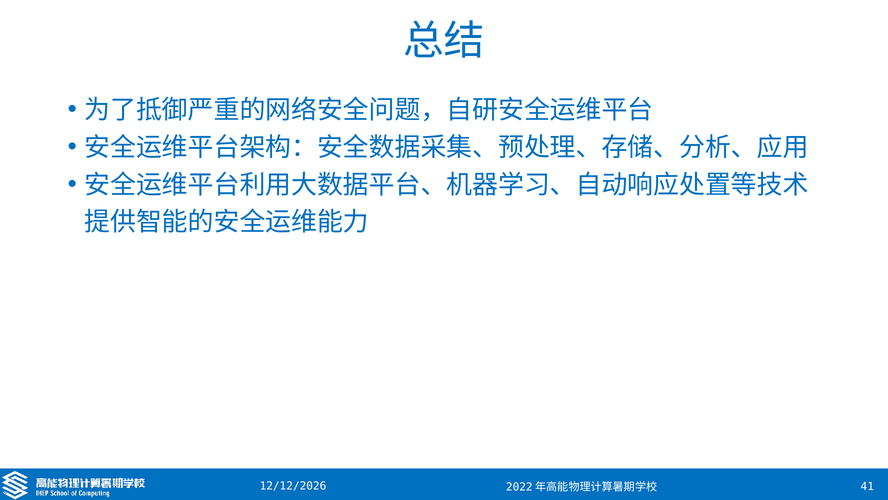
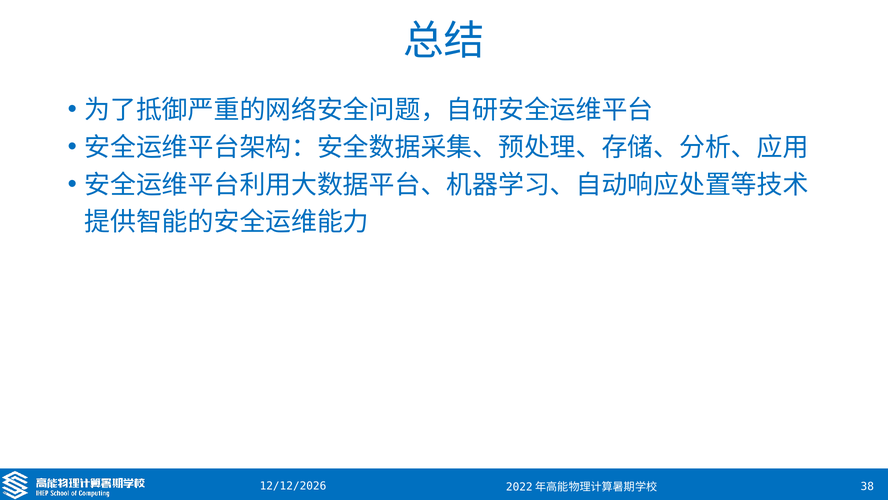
41: 41 -> 38 (867, 486)
